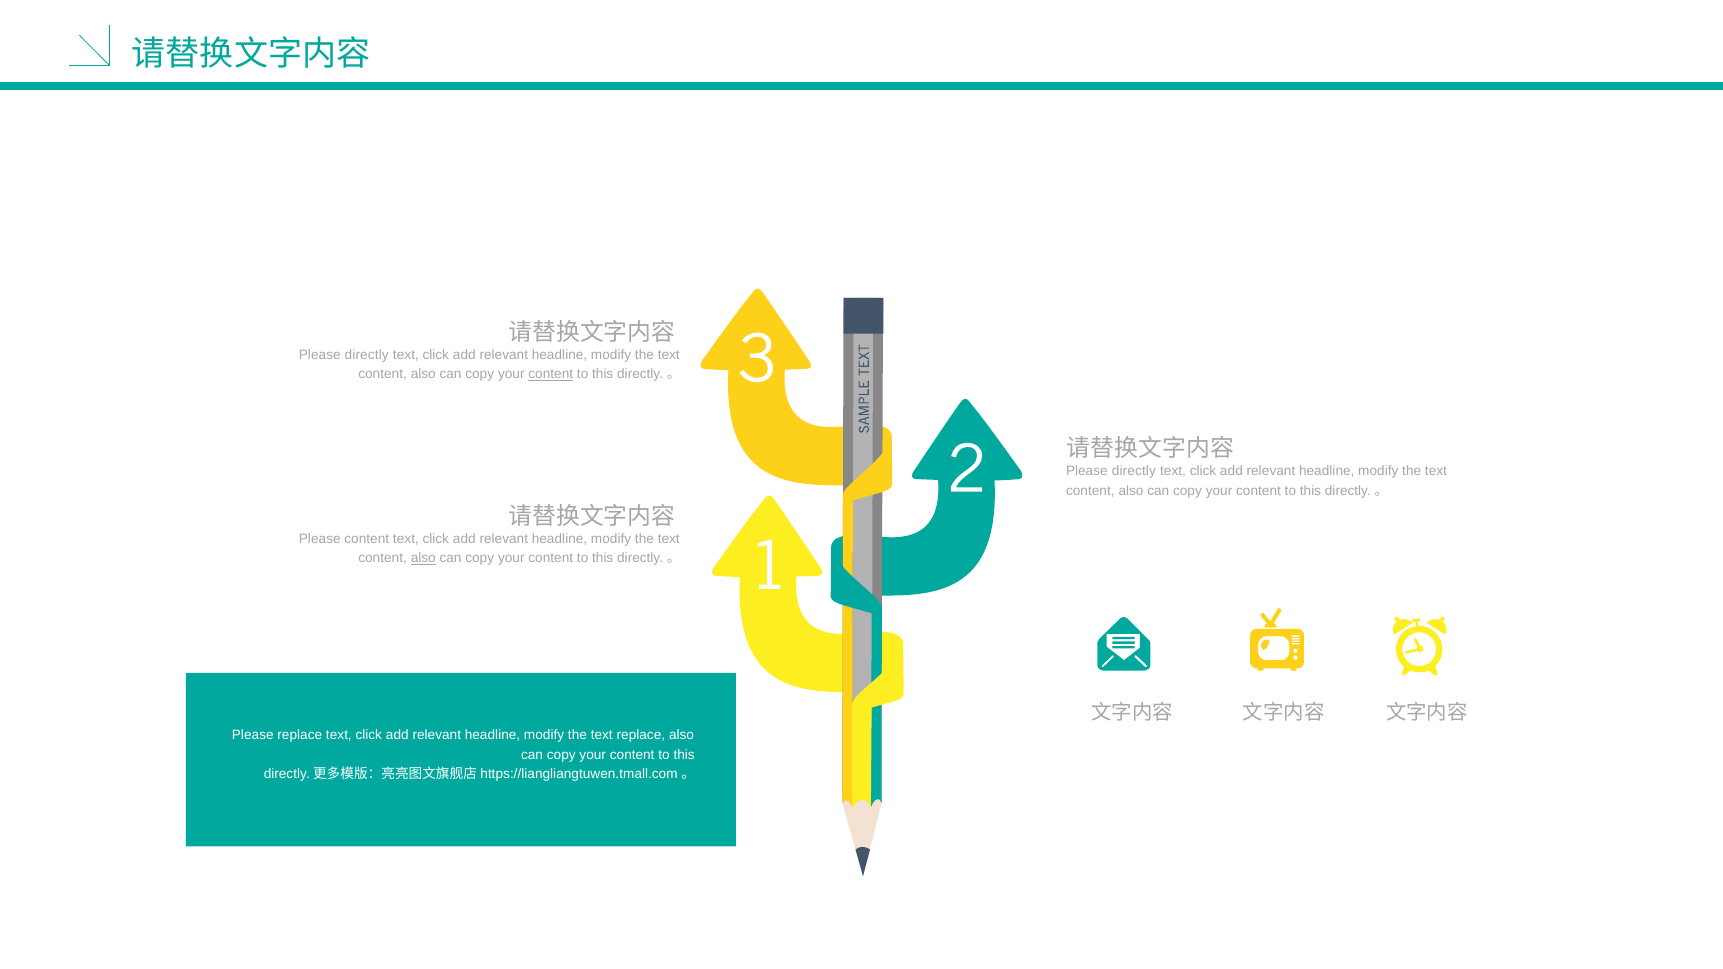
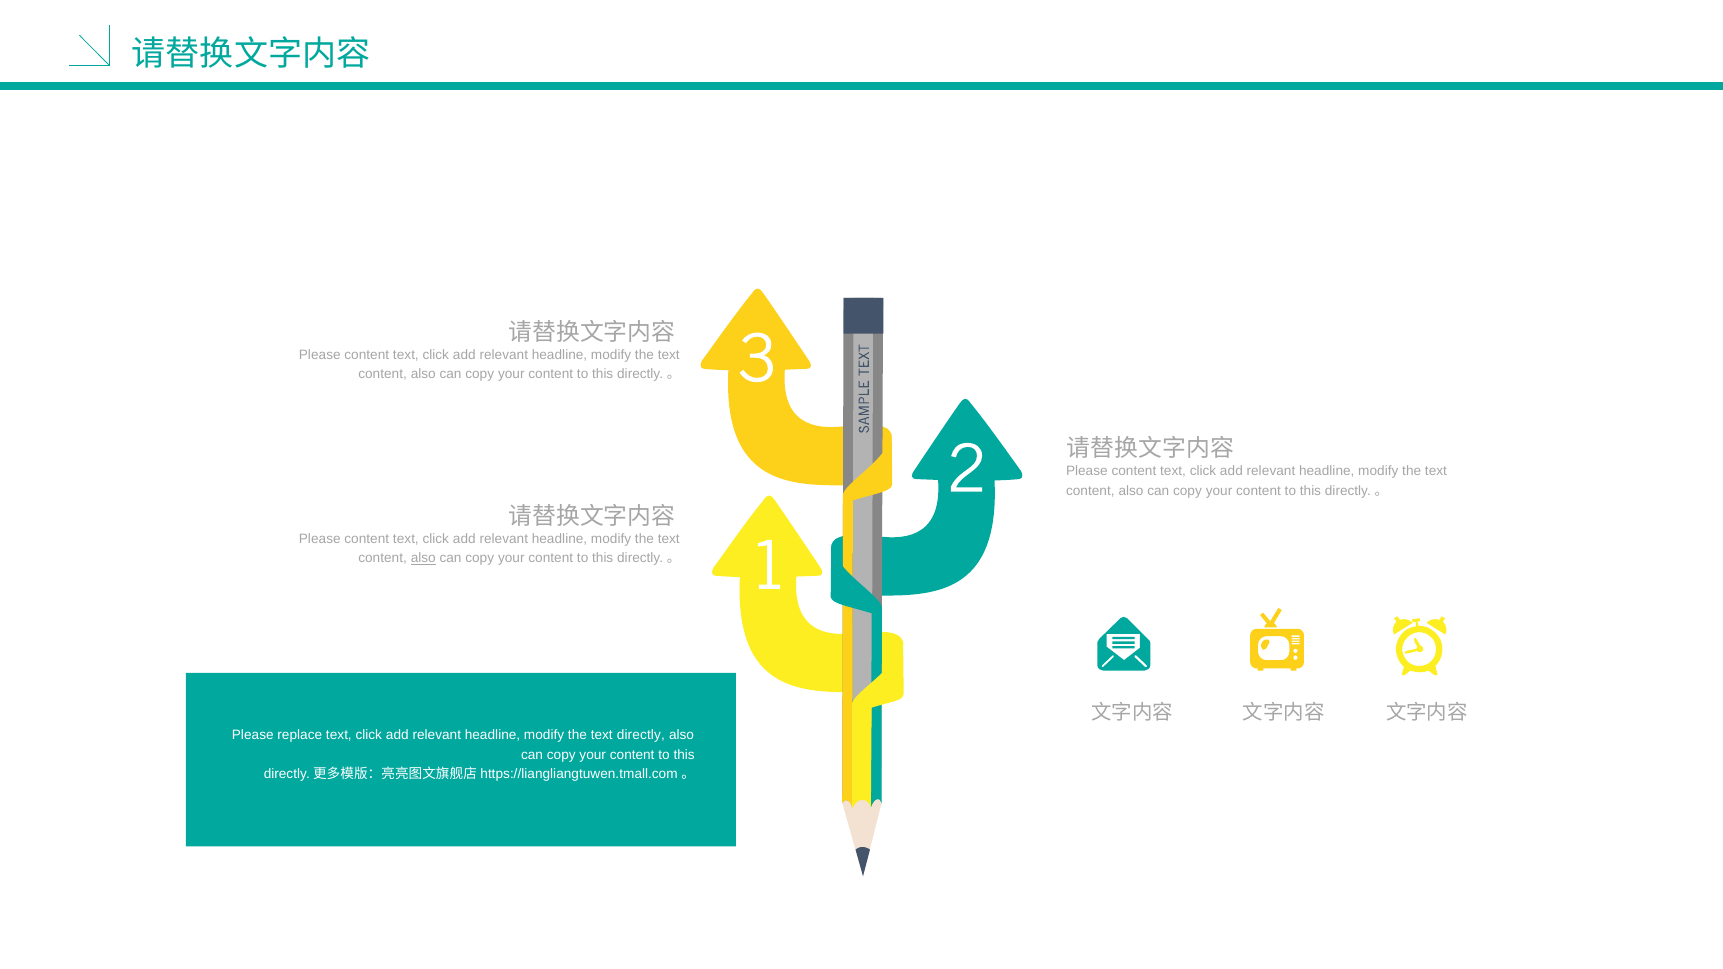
directly: directly -> content (367, 355)
content underline: present -> none (551, 374)
directly: directly -> content (1134, 471)
text replace: replace -> directly (641, 735)
